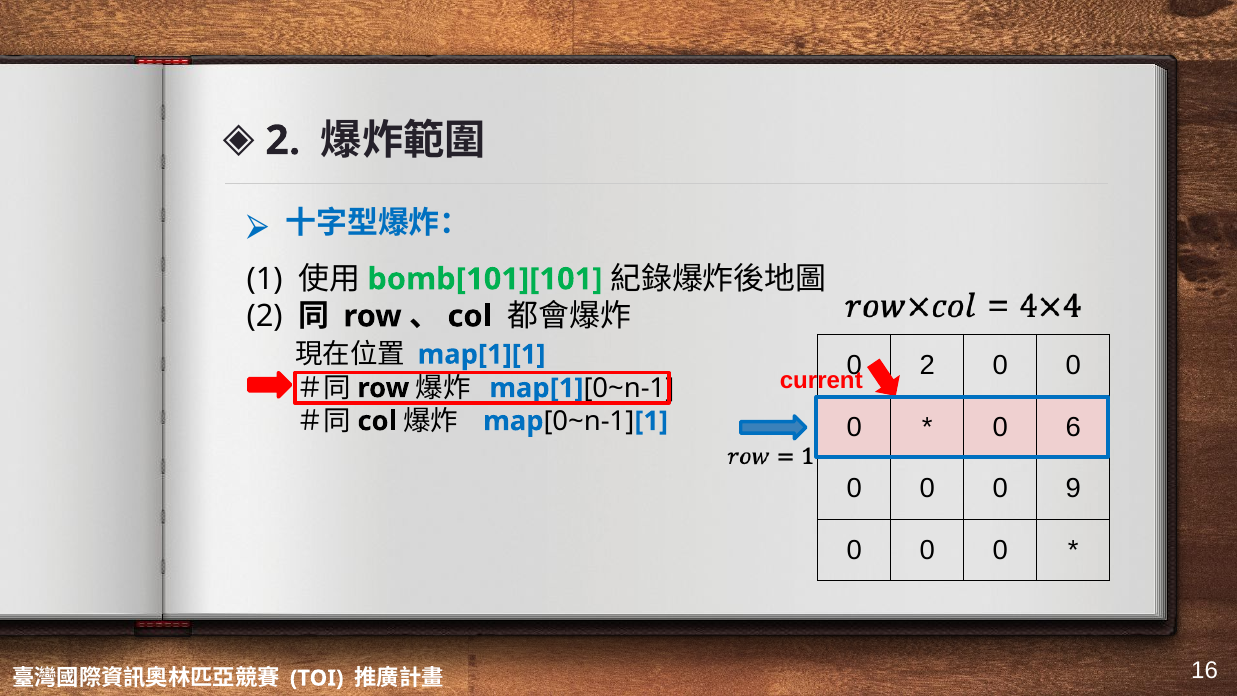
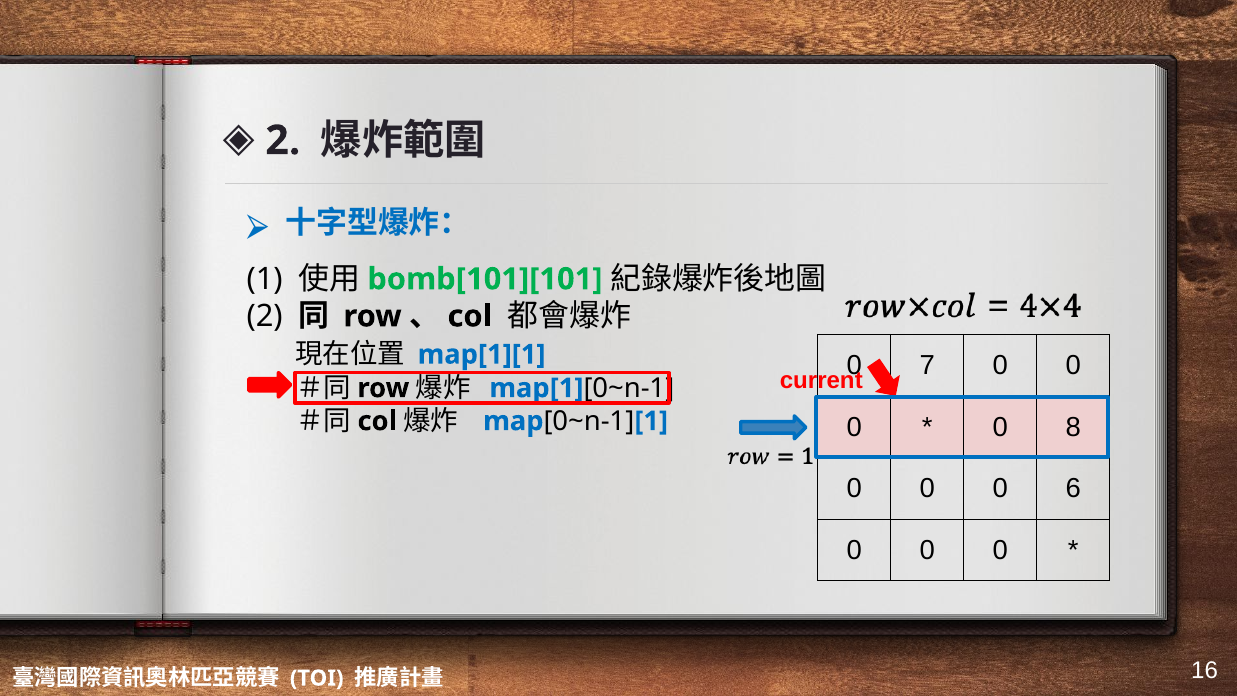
2: 2 -> 7 (927, 366)
6: 6 -> 8 (1073, 427)
9: 9 -> 6 (1073, 489)
